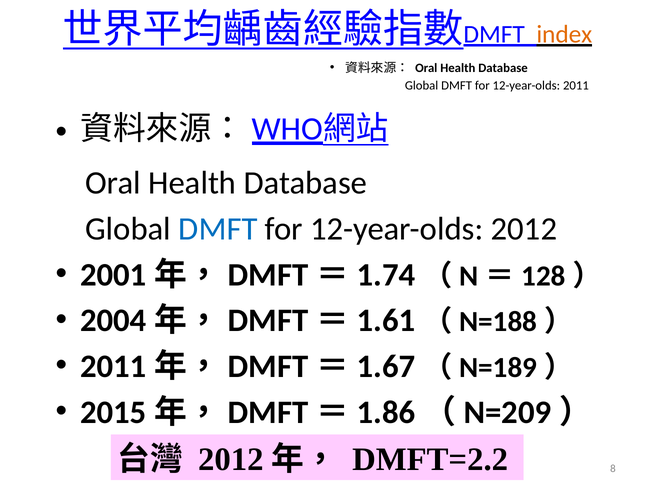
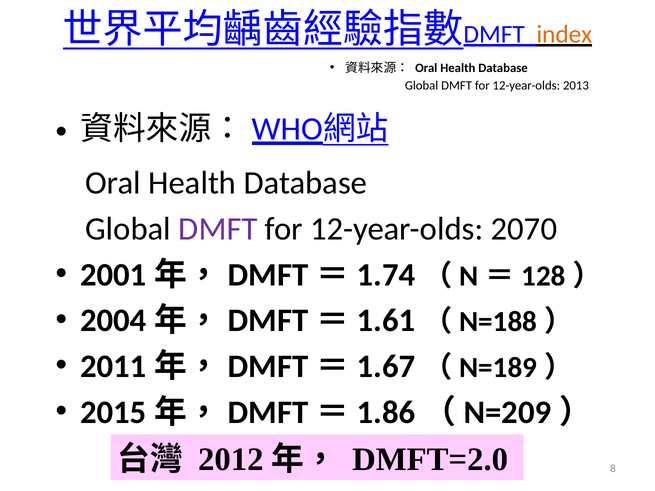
2011: 2011 -> 2013 (576, 86)
DMFT colour: blue -> purple (218, 229)
12-year-olds 2012: 2012 -> 2070 (524, 229)
DMFT=2.2: DMFT=2.2 -> DMFT=2.0 (430, 460)
